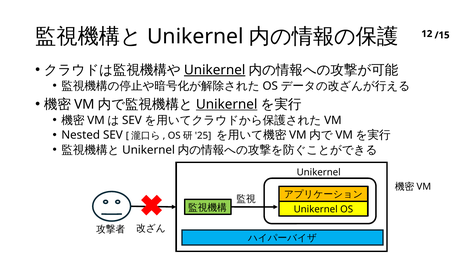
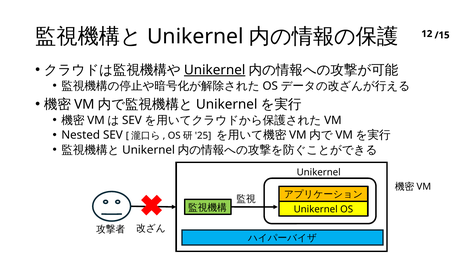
Unikernel underline: present -> none (227, 104)
